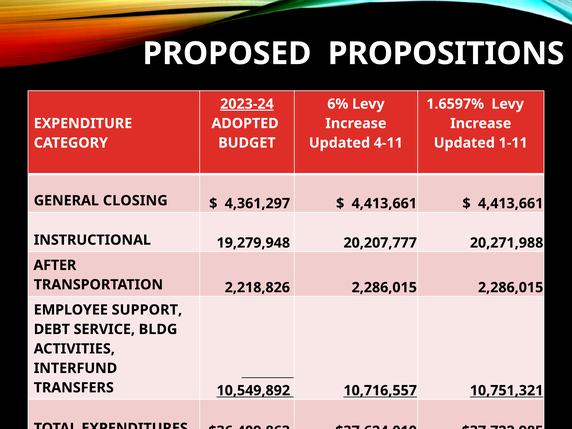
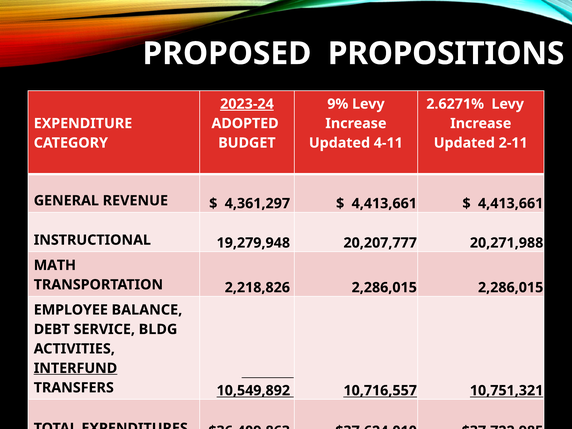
6%: 6% -> 9% (338, 104)
1.6597%: 1.6597% -> 2.6271% (455, 104)
1-11: 1-11 -> 2-11 (513, 143)
CLOSING: CLOSING -> REVENUE (135, 201)
AFTER: AFTER -> MATH (55, 265)
SUPPORT: SUPPORT -> BALANCE (147, 310)
INTERFUND underline: none -> present (75, 368)
